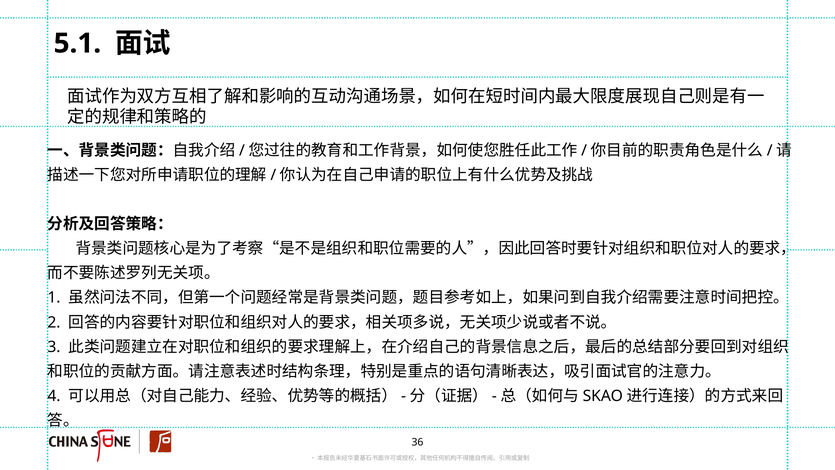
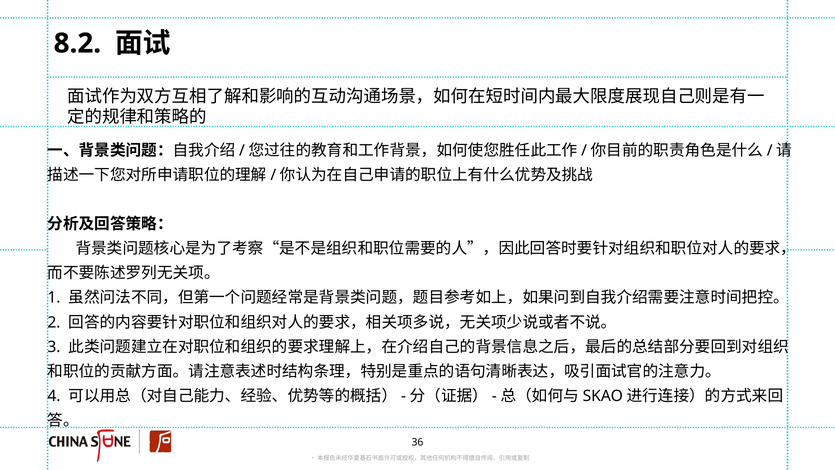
5.1: 5.1 -> 8.2 (77, 43)
